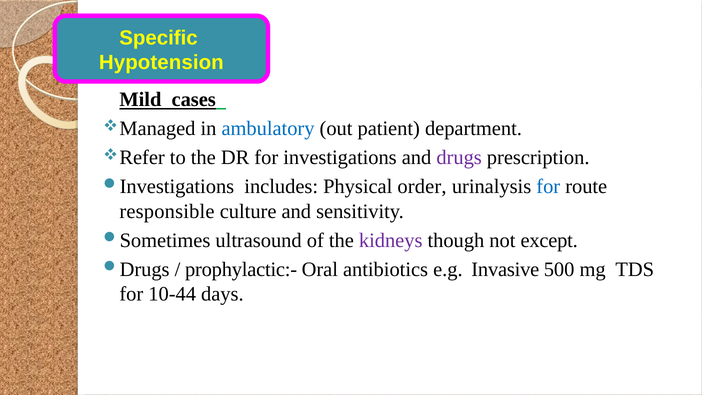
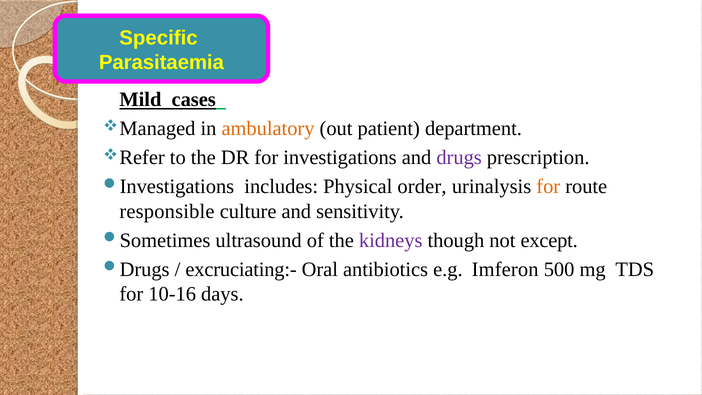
Hypotension: Hypotension -> Parasitaemia (161, 62)
ambulatory colour: blue -> orange (268, 129)
for colour: blue -> orange (548, 187)
prophylactic:-: prophylactic:- -> excruciating:- (241, 269)
Invasive: Invasive -> Imferon (505, 269)
10-44: 10-44 -> 10-16 (172, 294)
